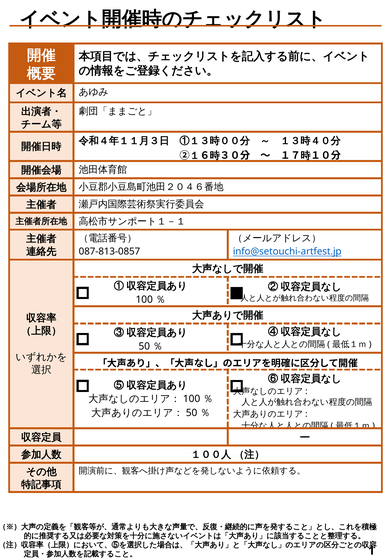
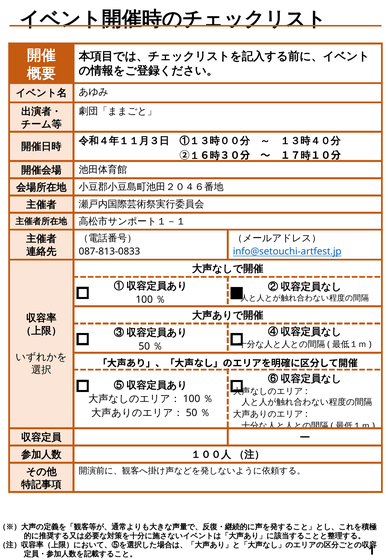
087-813-0857: 087-813-0857 -> 087-813-0833 (109, 252)
